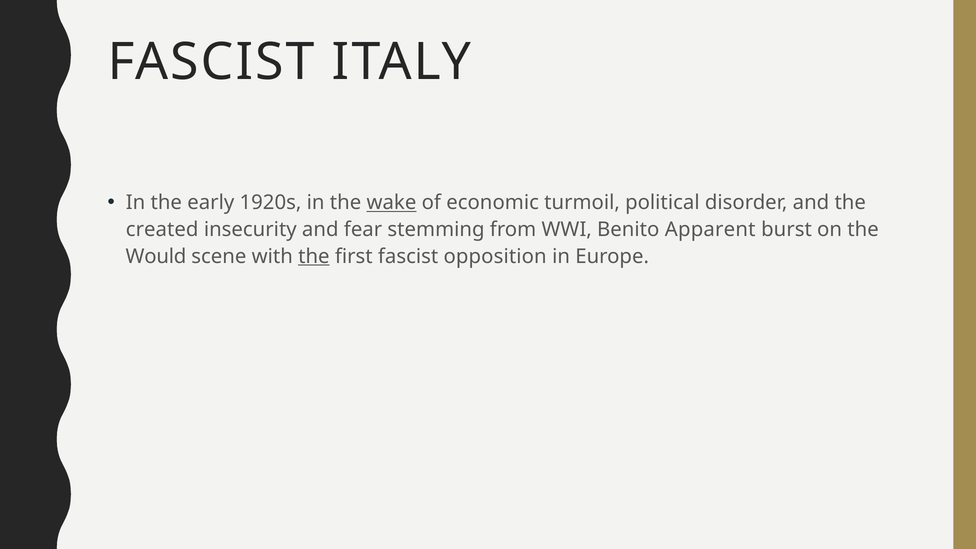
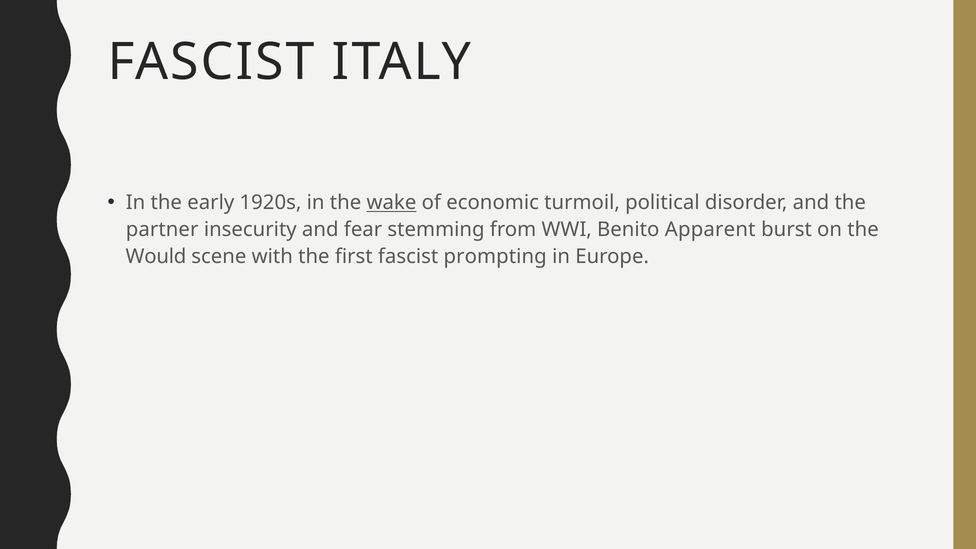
created: created -> partner (162, 230)
the underline: present -> none (314, 256)
opposition: opposition -> prompting (495, 256)
